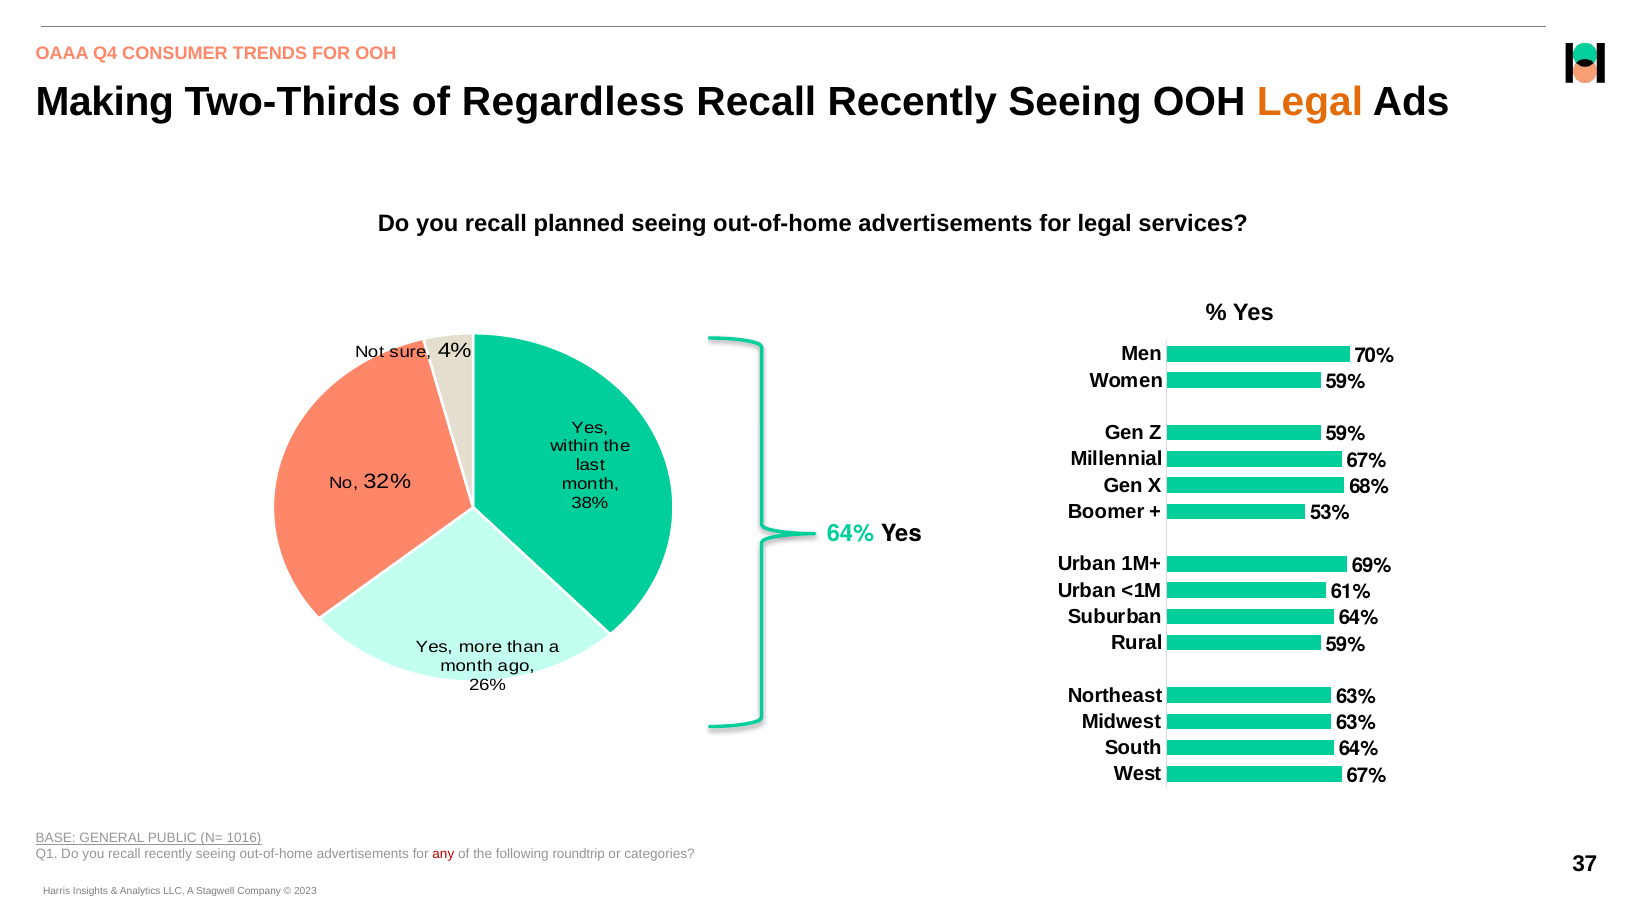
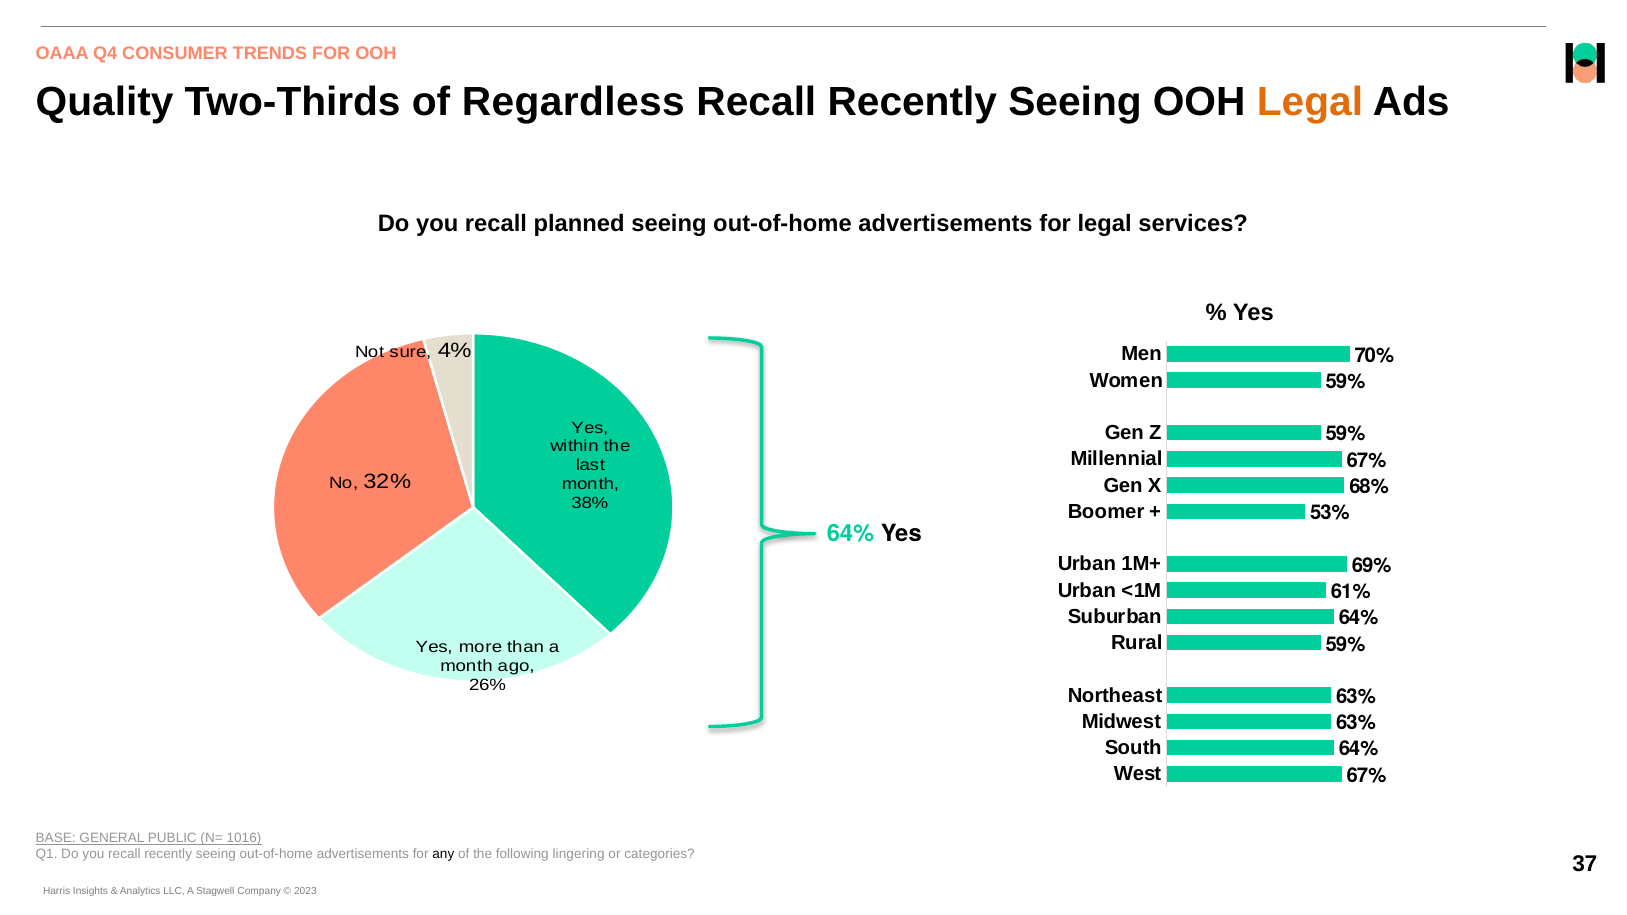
Making: Making -> Quality (105, 102)
any colour: red -> black (443, 855)
roundtrip: roundtrip -> lingering (579, 855)
